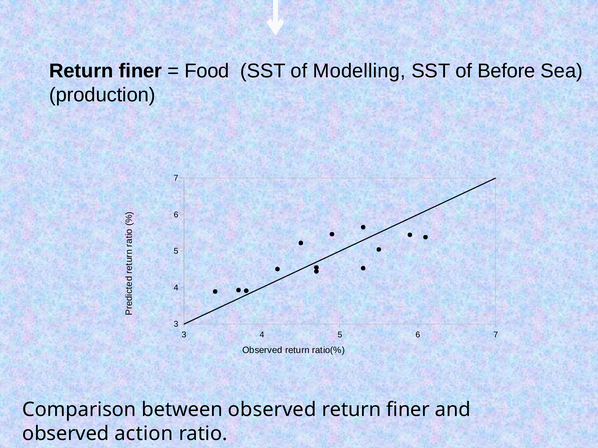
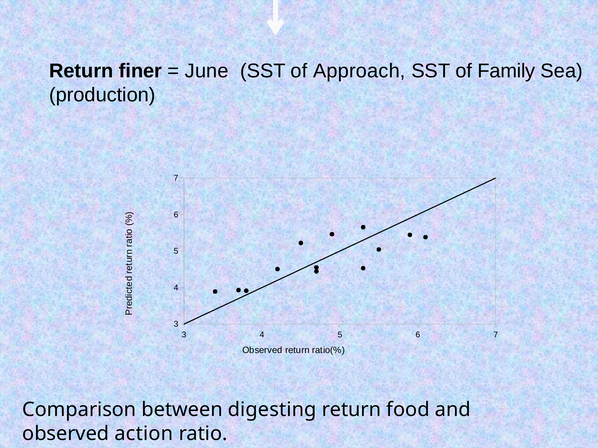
Food: Food -> June (207, 71)
Modelling: Modelling -> Approach (359, 71)
Before: Before -> Family (506, 71)
between observed: observed -> digesting (272, 410)
finer: finer -> food (408, 410)
